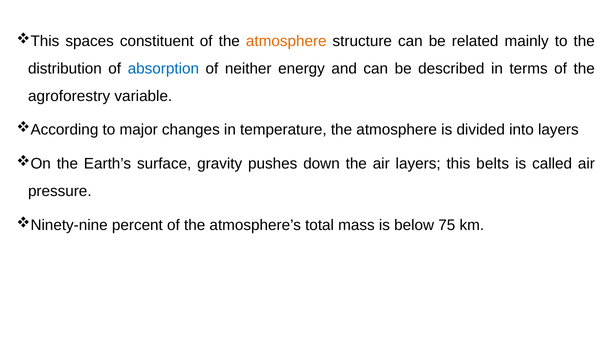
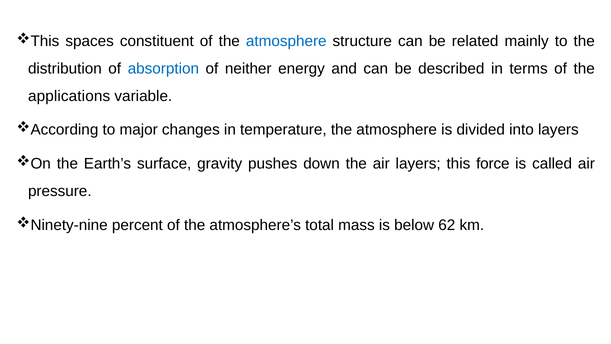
atmosphere colour: orange -> blue (286, 41)
agroforestry: agroforestry -> applications (69, 96)
belts: belts -> force (493, 164)
75: 75 -> 62 (447, 225)
